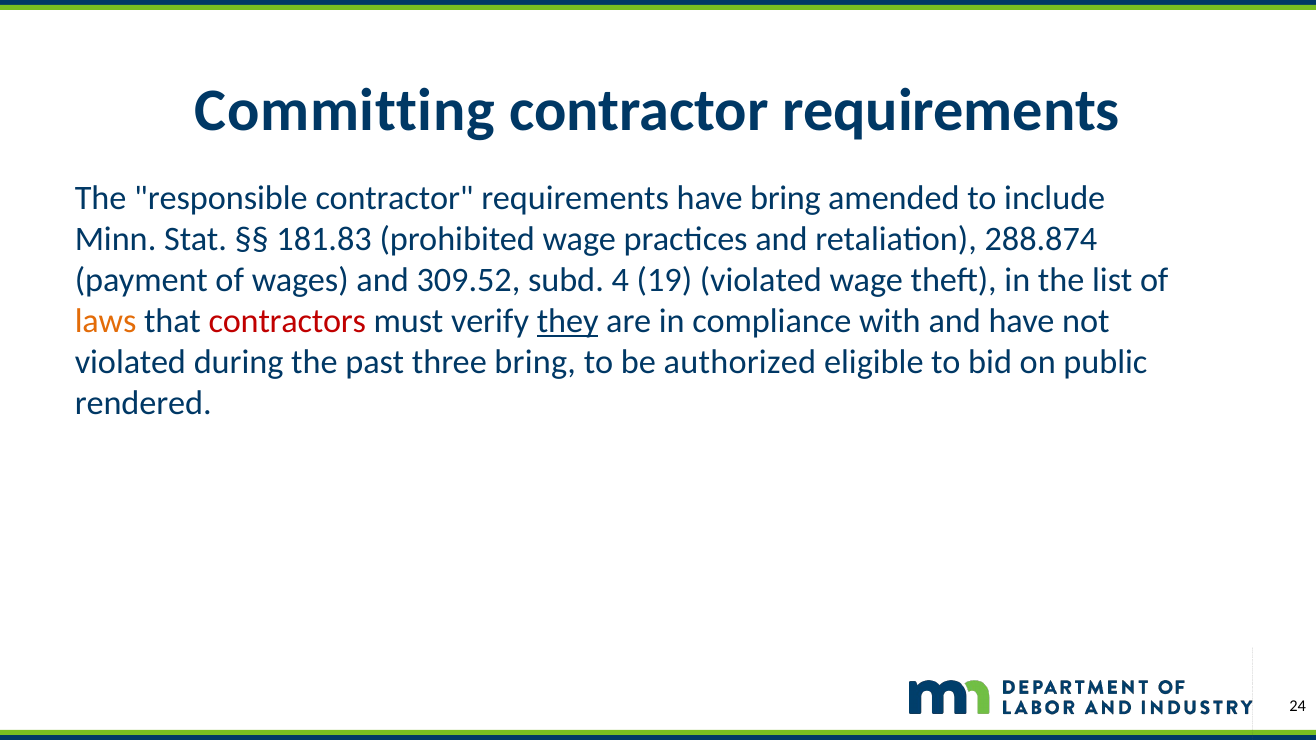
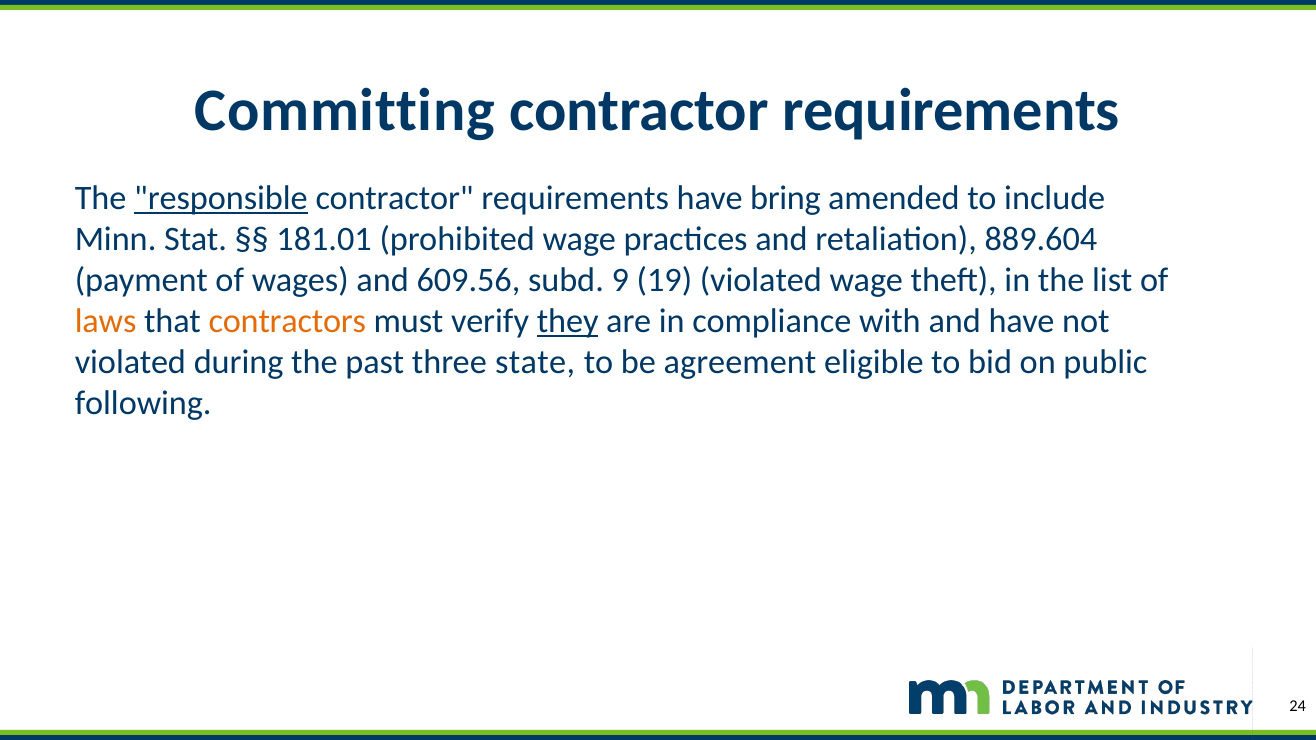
responsible underline: none -> present (221, 198)
181.83: 181.83 -> 181.01 (324, 239)
288.874: 288.874 -> 889.604 (1041, 239)
309.52: 309.52 -> 609.56 (468, 281)
4: 4 -> 9 (620, 281)
contractors colour: red -> orange (287, 322)
three bring: bring -> state (535, 363)
authorized: authorized -> agreement (740, 363)
rendered: rendered -> following (143, 404)
